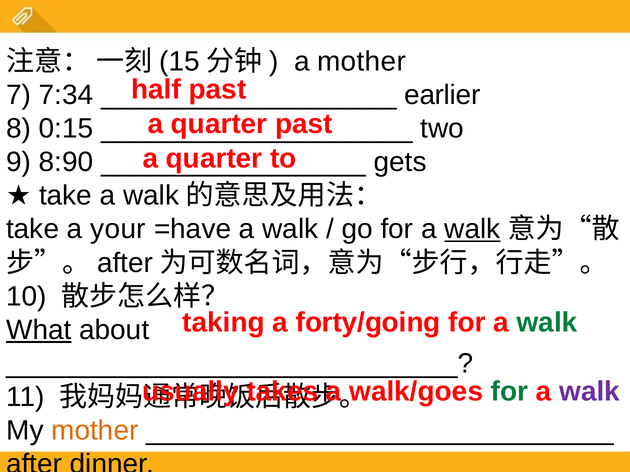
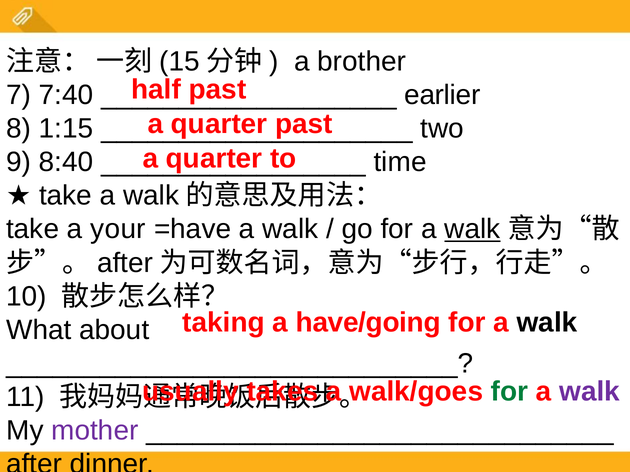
a mother: mother -> brother (362, 61)
7:34: 7:34 -> 7:40 (66, 95)
0:15: 0:15 -> 1:15 (66, 129)
8:90: 8:90 -> 8:40 (66, 162)
gets: gets -> time (400, 162)
forty/going: forty/going -> have/going (368, 323)
walk colour: green -> black (547, 323)
What underline: present -> none (39, 330)
mother colour: orange -> purple (95, 431)
